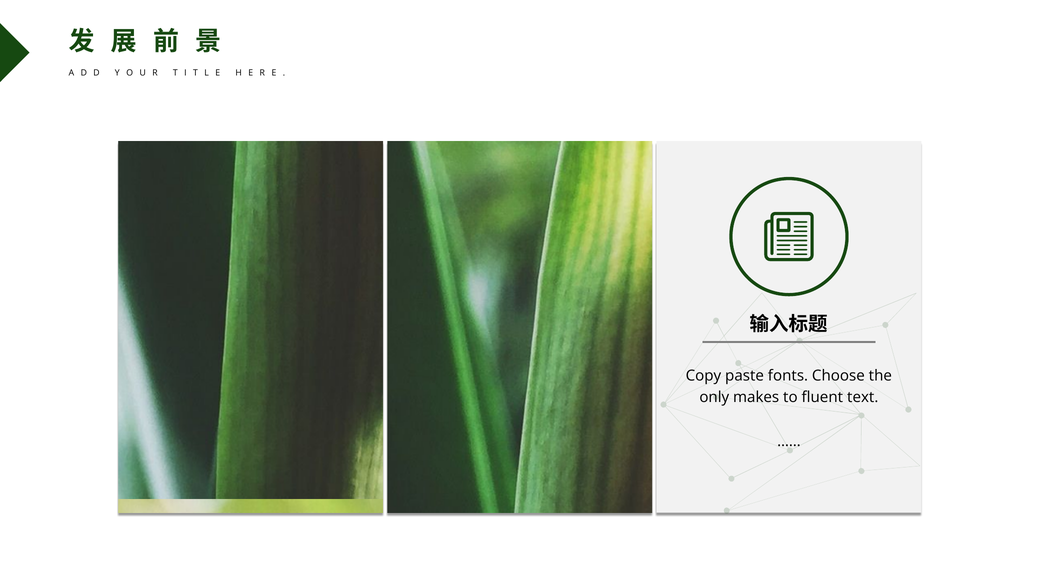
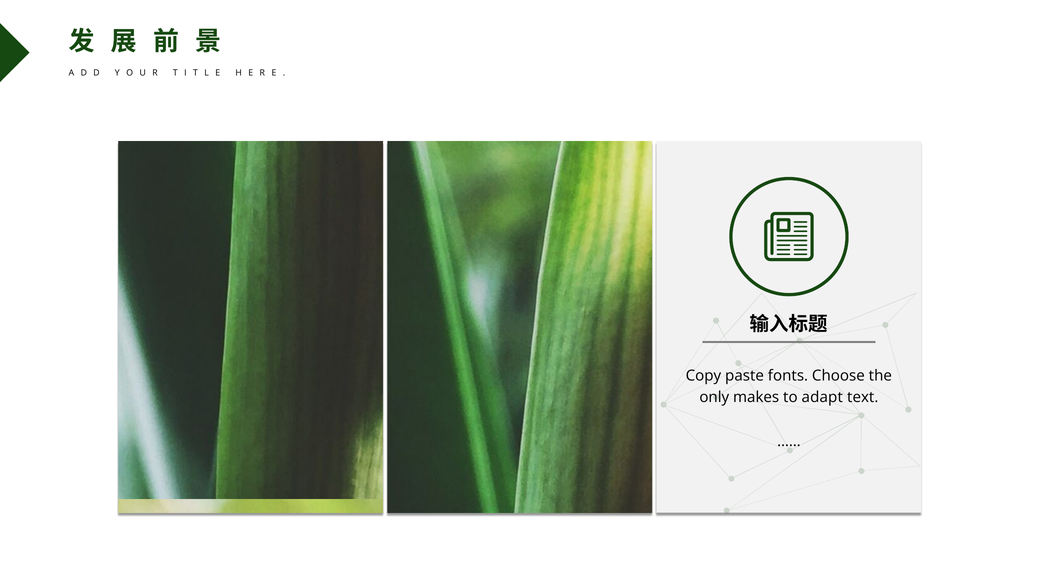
fluent: fluent -> adapt (822, 397)
